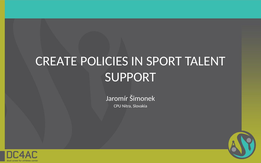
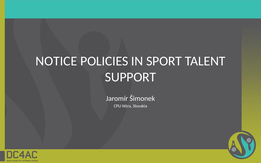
CREATE: CREATE -> NOTICE (56, 61)
